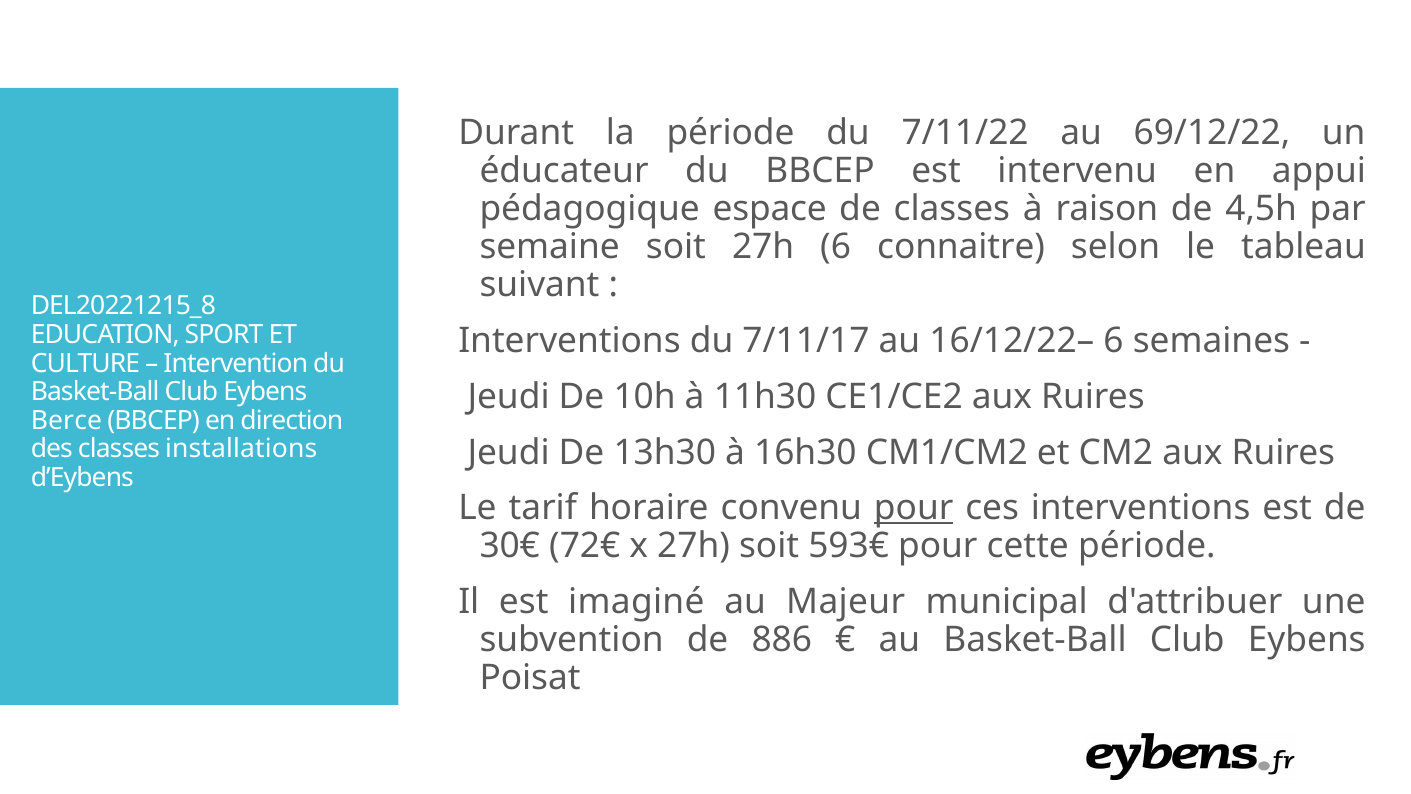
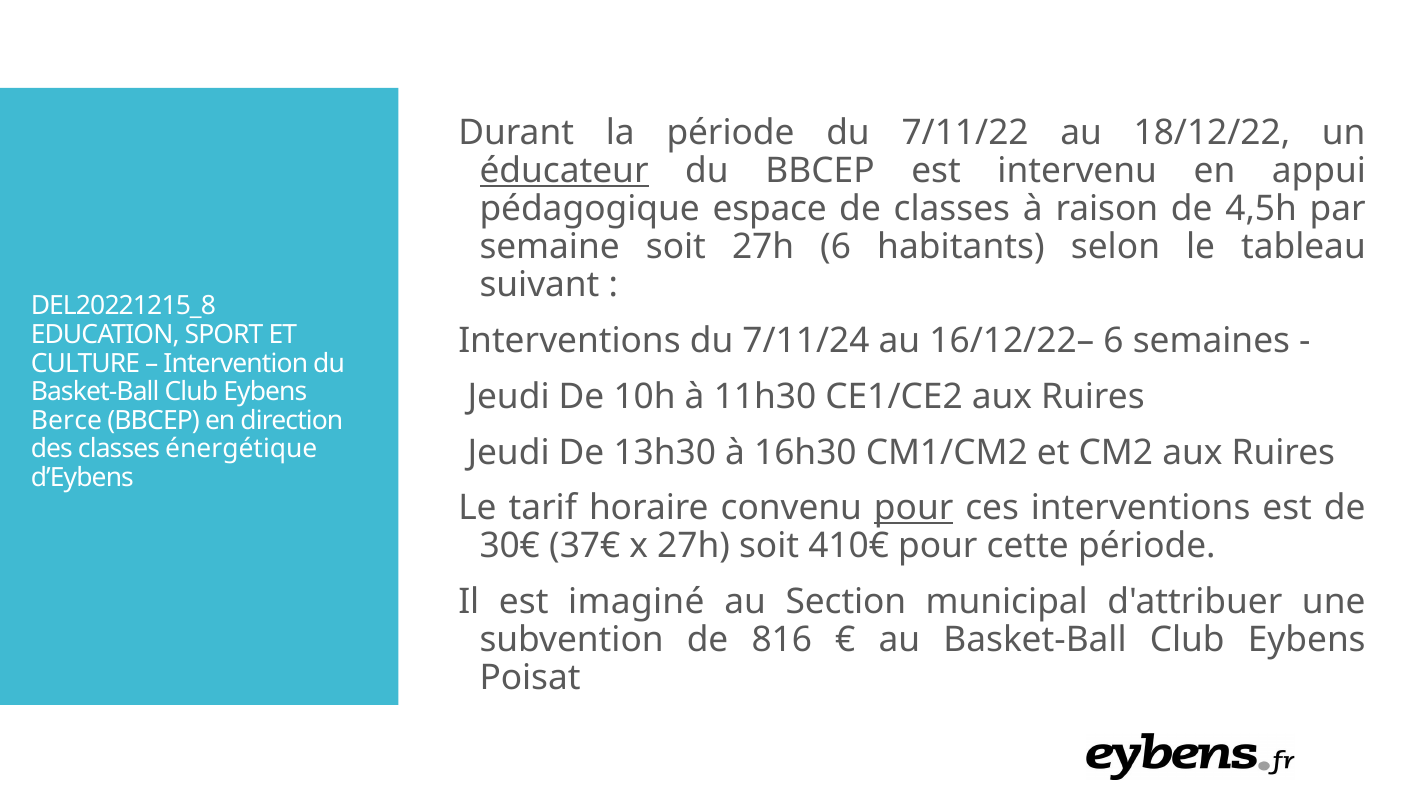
69/12/22: 69/12/22 -> 18/12/22 (1212, 133)
éducateur underline: none -> present (564, 171)
connaitre: connaitre -> habitants (961, 247)
7/11/17: 7/11/17 -> 7/11/24 (806, 341)
installations: installations -> énergétique (241, 449)
72€: 72€ -> 37€ (585, 546)
593€: 593€ -> 410€ (849, 546)
Majeur: Majeur -> Section (846, 602)
886: 886 -> 816 (782, 640)
